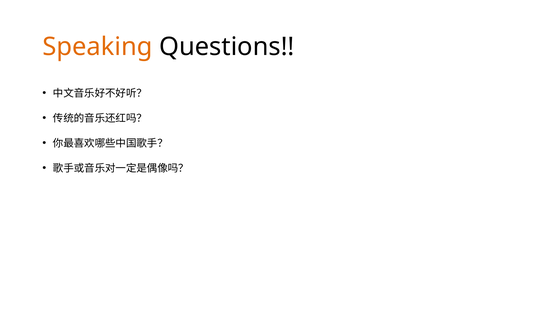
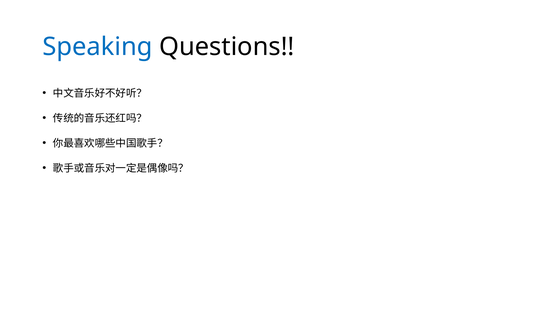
Speaking colour: orange -> blue (98, 47)
